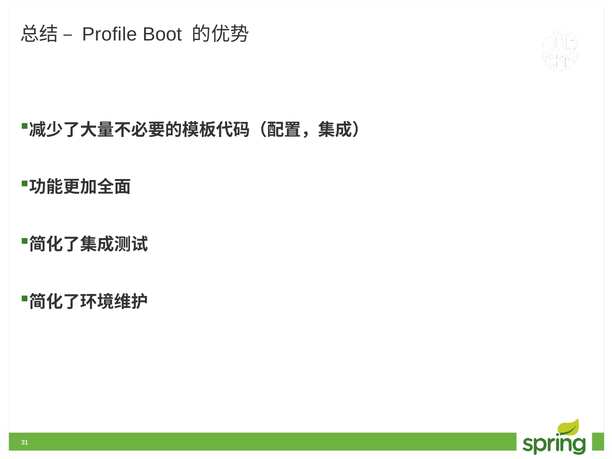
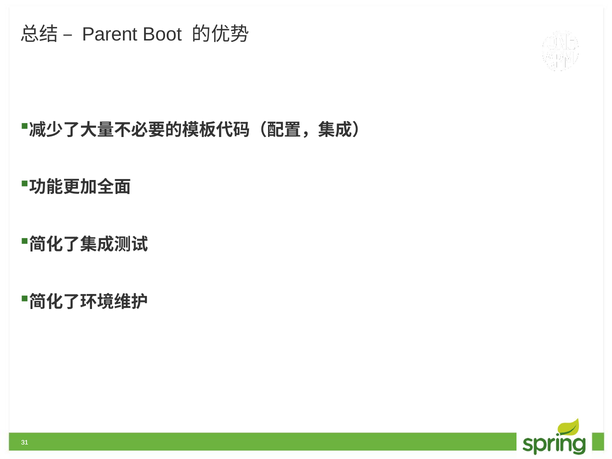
Profile: Profile -> Parent (110, 34)
